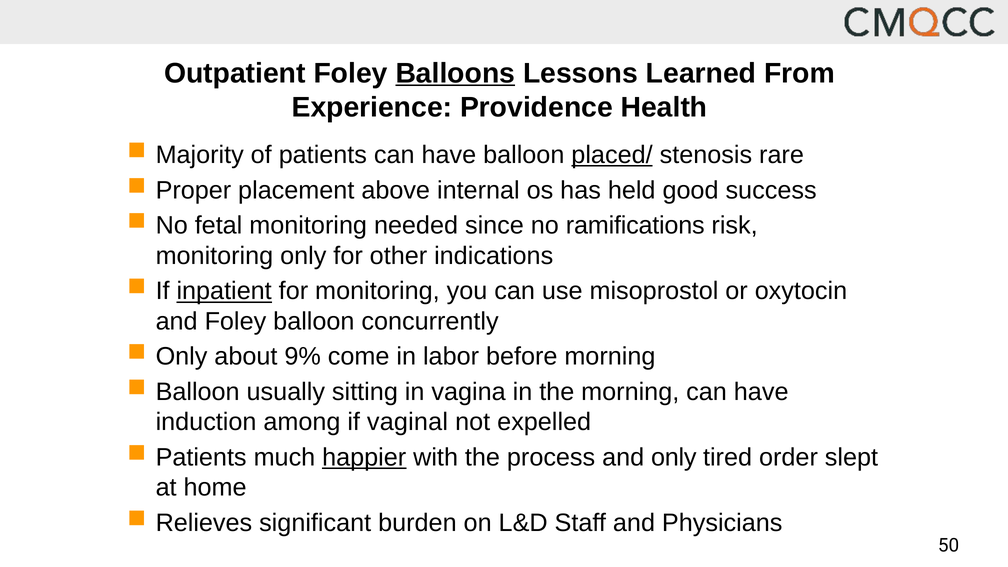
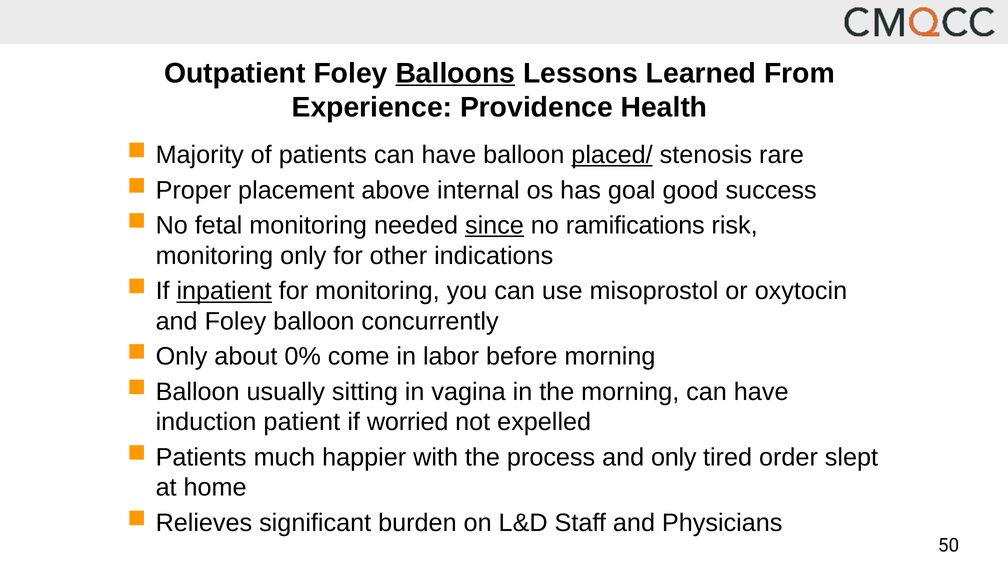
held: held -> goal (632, 190)
since underline: none -> present (494, 226)
9%: 9% -> 0% (303, 357)
among: among -> patient (302, 422)
vaginal: vaginal -> worried (408, 422)
happier underline: present -> none (364, 457)
